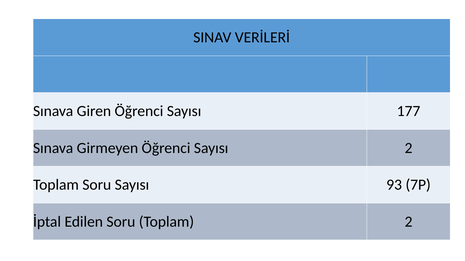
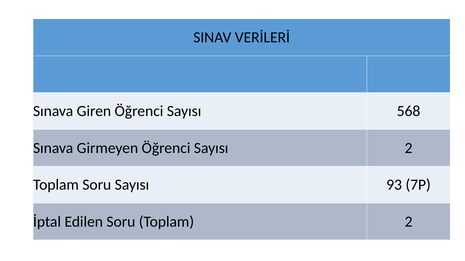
177: 177 -> 568 (409, 111)
